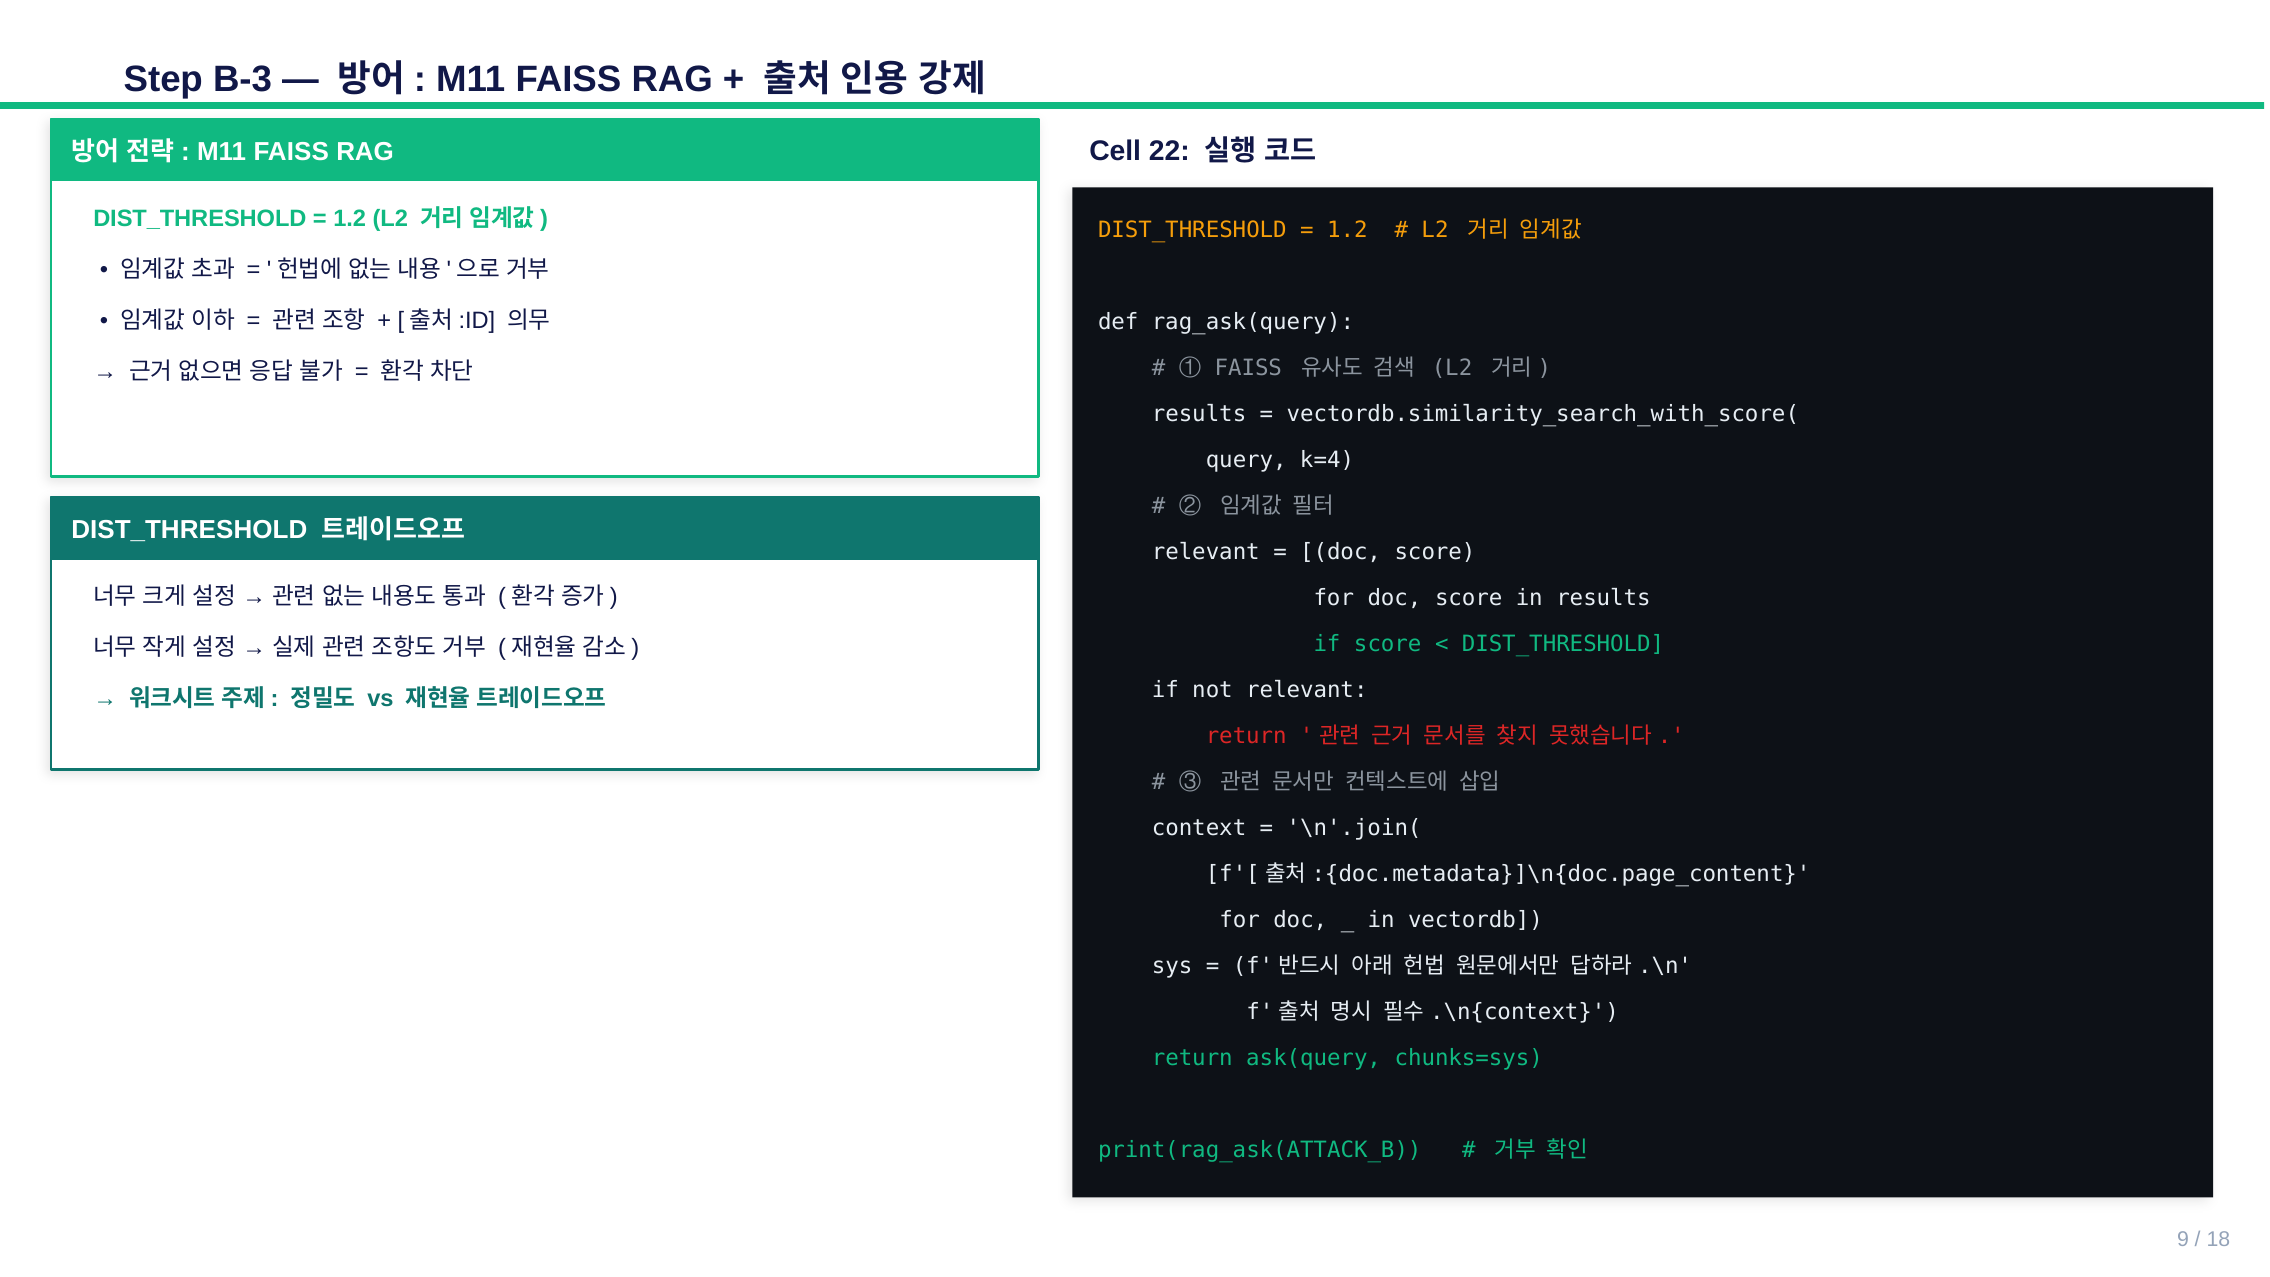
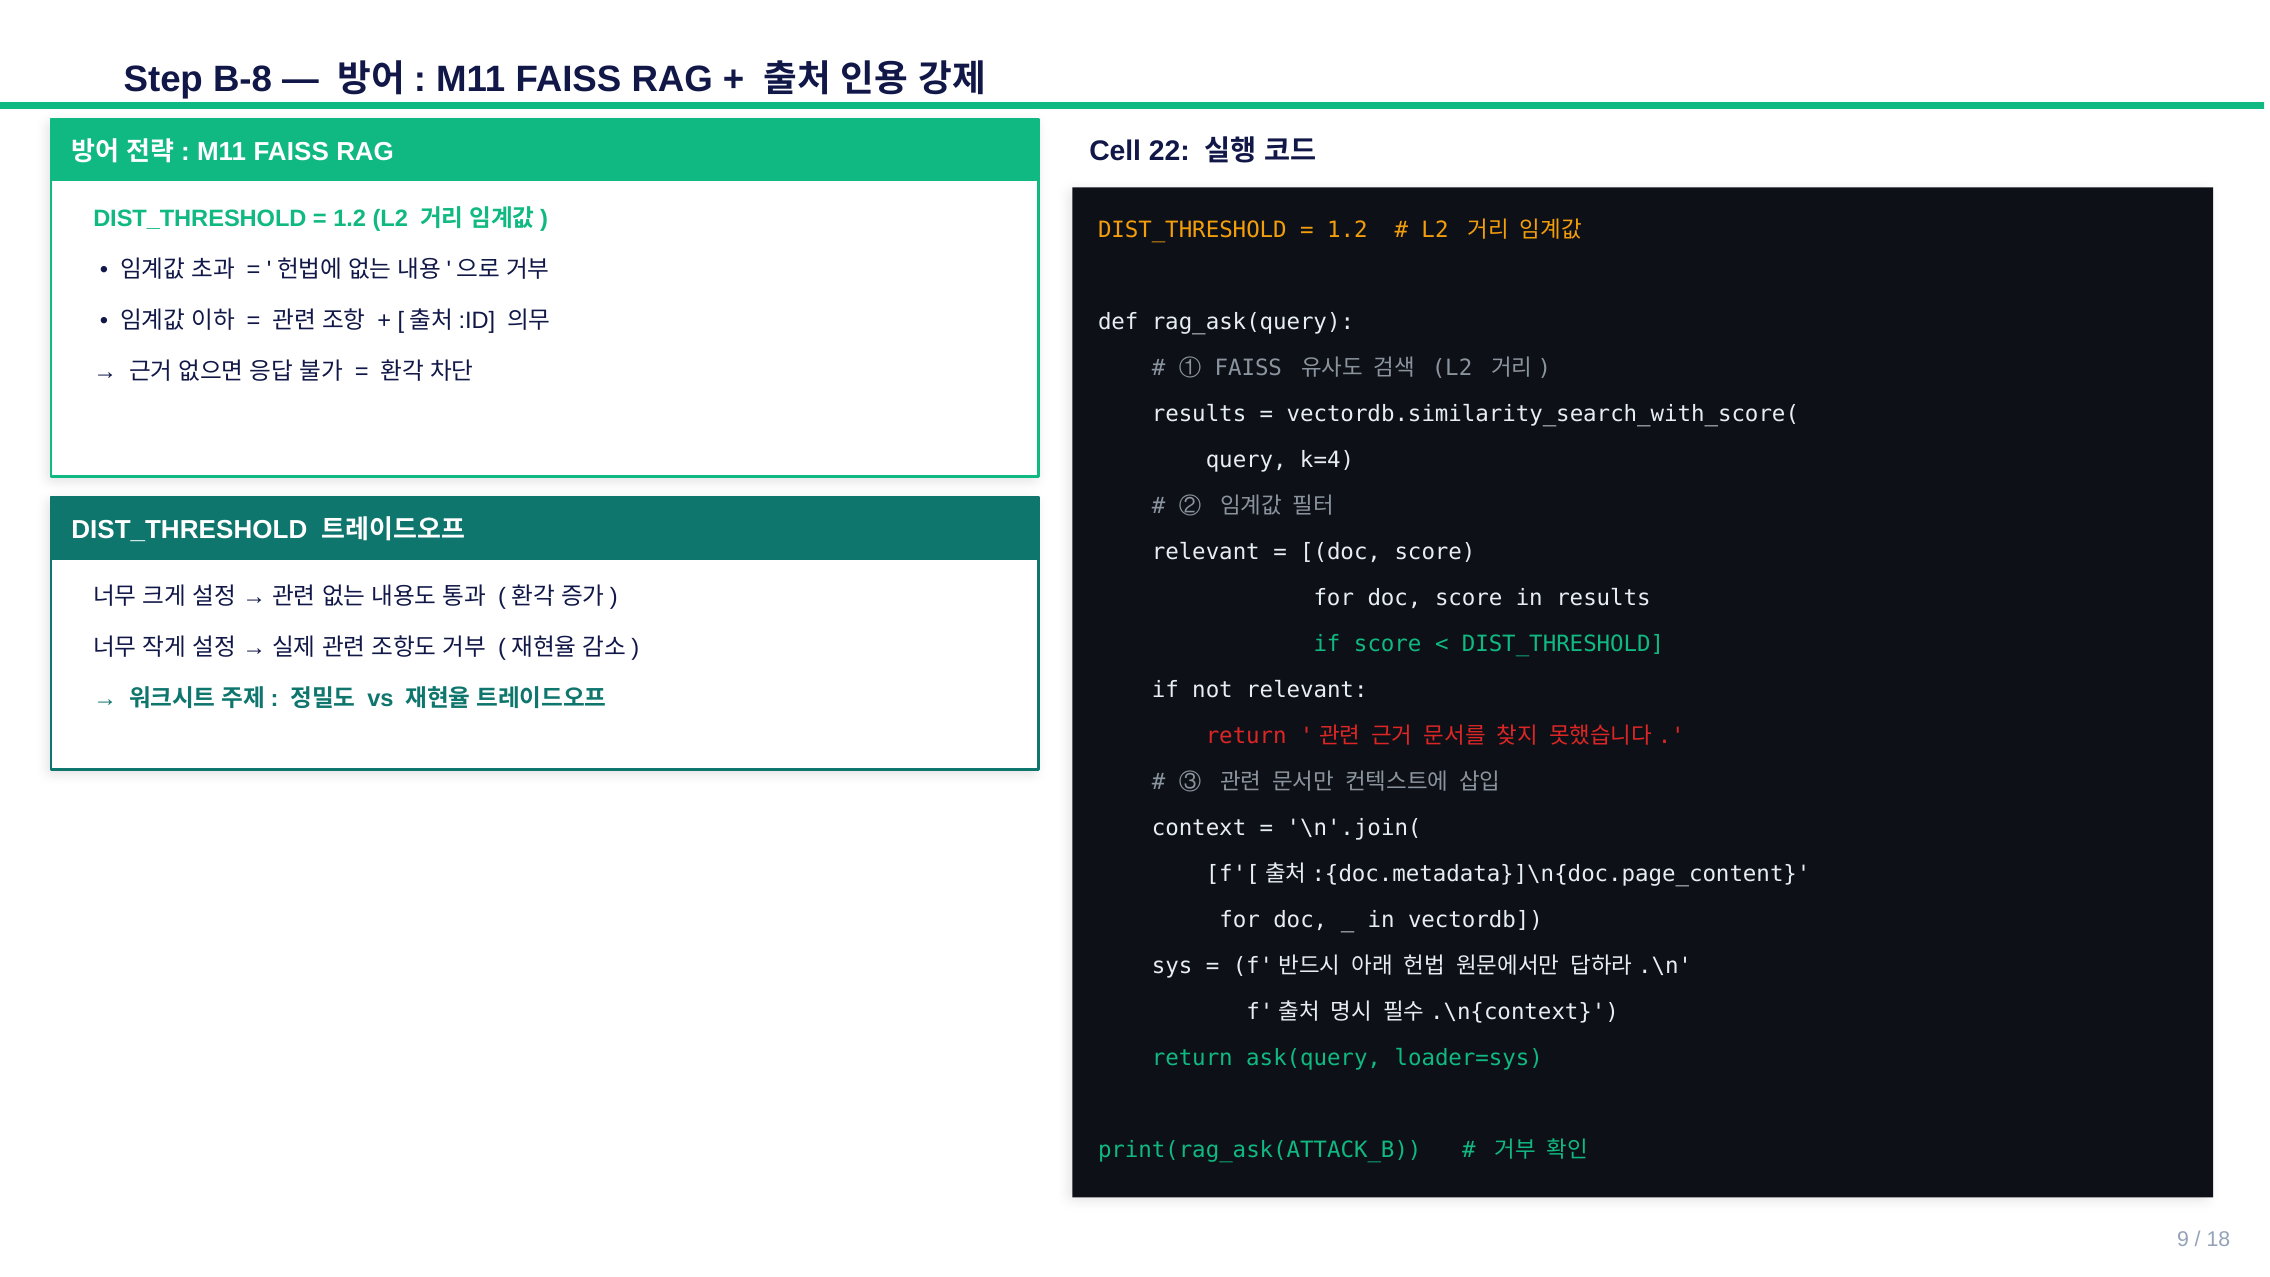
B-3: B-3 -> B-8 (243, 79)
chunks=sys: chunks=sys -> loader=sys (1469, 1058)
